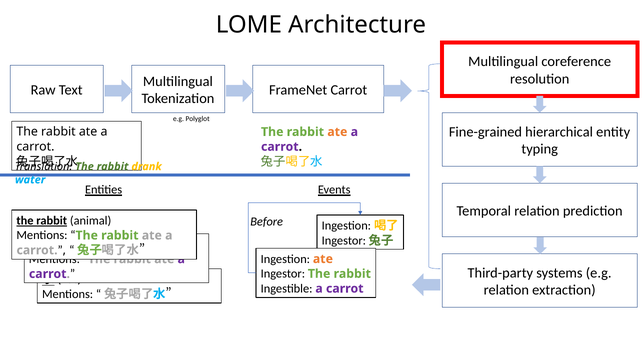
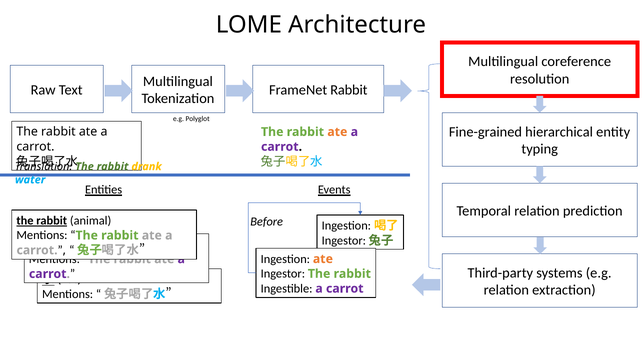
FrameNet Carrot: Carrot -> Rabbit (349, 90)
